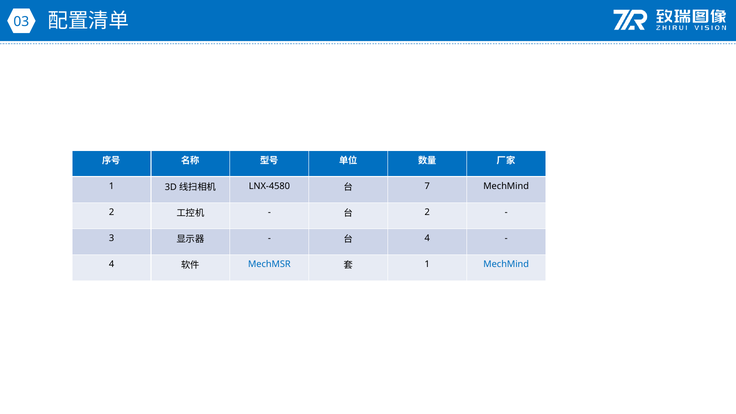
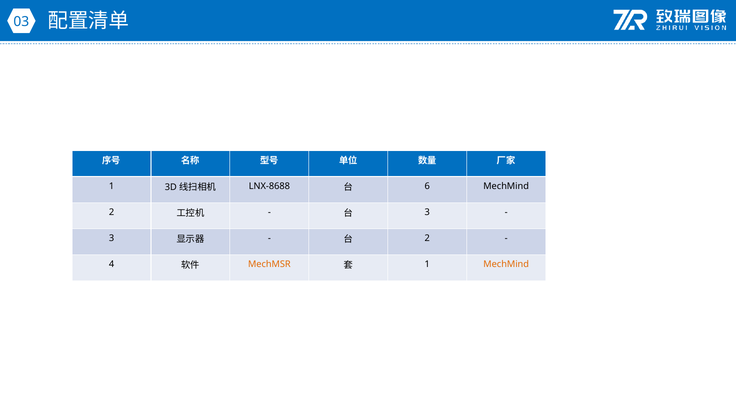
LNX-4580: LNX-4580 -> LNX-8688 (269, 186)
7: 7 -> 6 (427, 186)
2: 2 -> 3 (427, 212)
4: 4 -> 2 (427, 238)
MechMSR colour: blue -> orange (269, 264)
MechMind colour: blue -> orange (506, 264)
